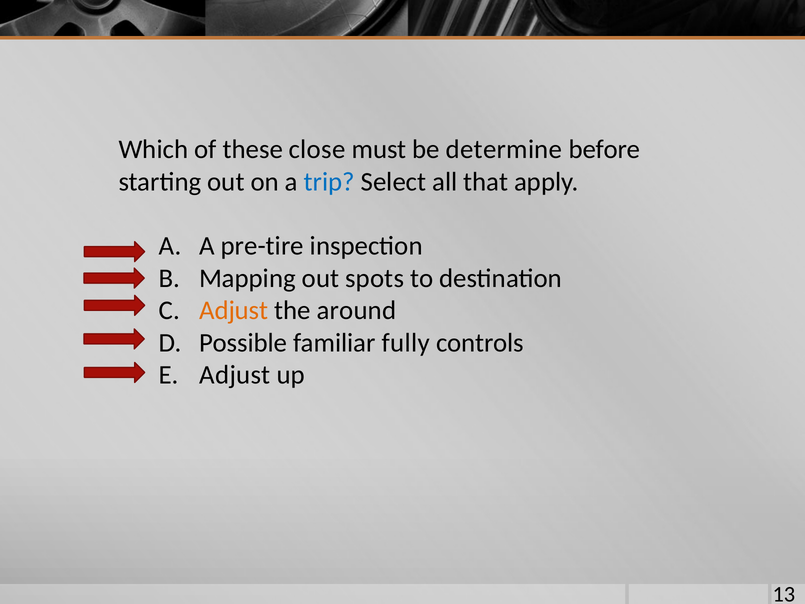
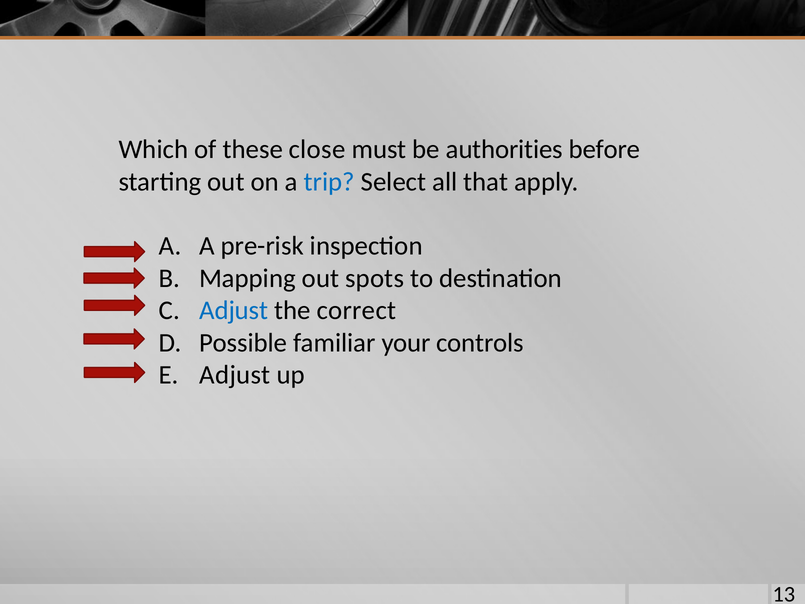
determine: determine -> authorities (504, 149)
pre-tire: pre-tire -> pre-risk (262, 246)
Adjust colour: orange -> blue (234, 310)
around: around -> correct (356, 310)
fully: fully -> your (406, 343)
